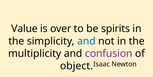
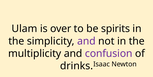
Value: Value -> Ulam (24, 28)
and colour: blue -> purple (86, 41)
object: object -> drinks (77, 65)
